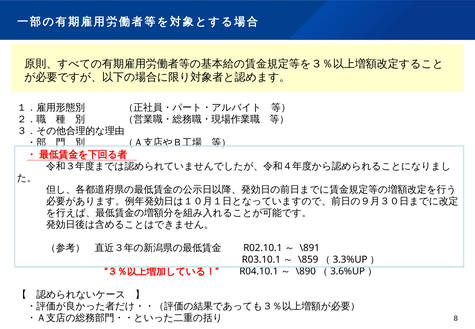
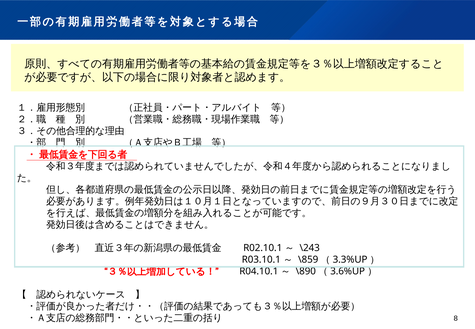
\891: \891 -> \243 (310, 248)
